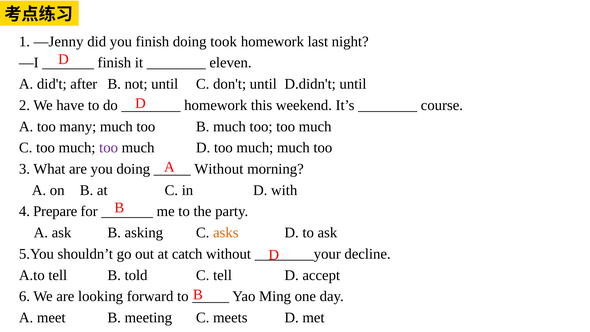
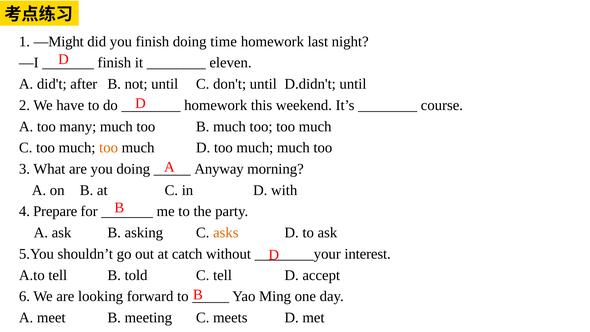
—Jenny: —Jenny -> —Might (59, 41)
took: took -> time (224, 41)
too colour: purple -> orange (109, 148)
Without: Without -> Anyway (219, 169)
decline: decline -> interest (368, 254)
